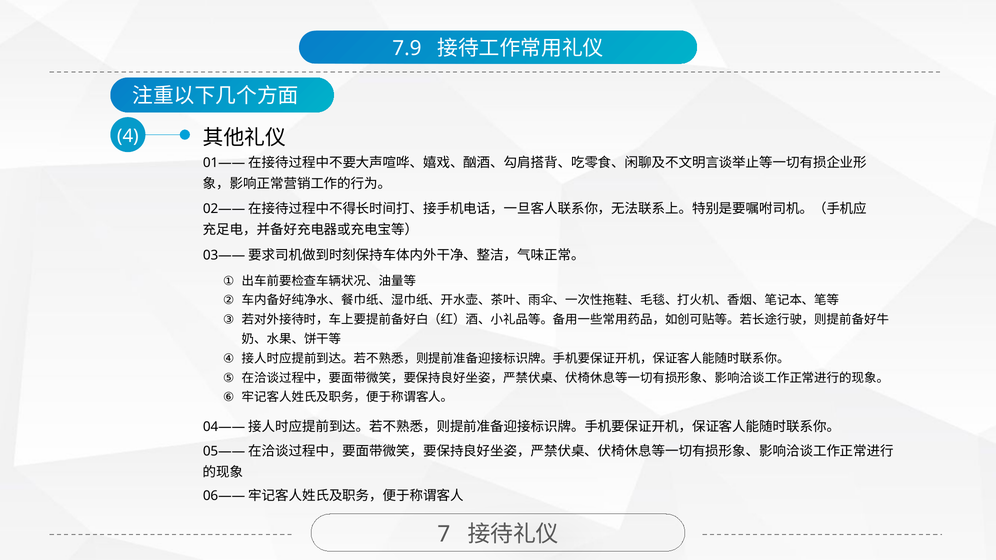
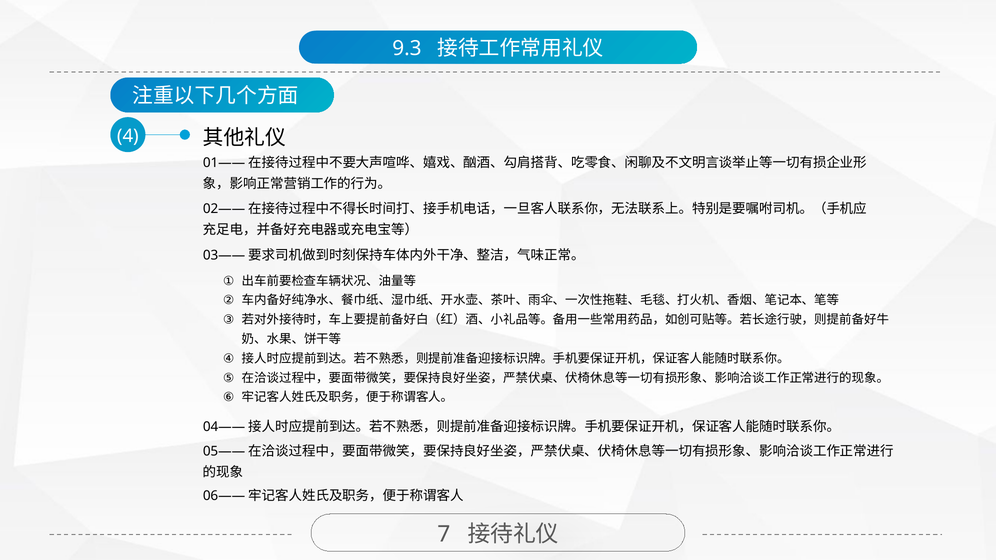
7.9: 7.9 -> 9.3 (407, 49)
